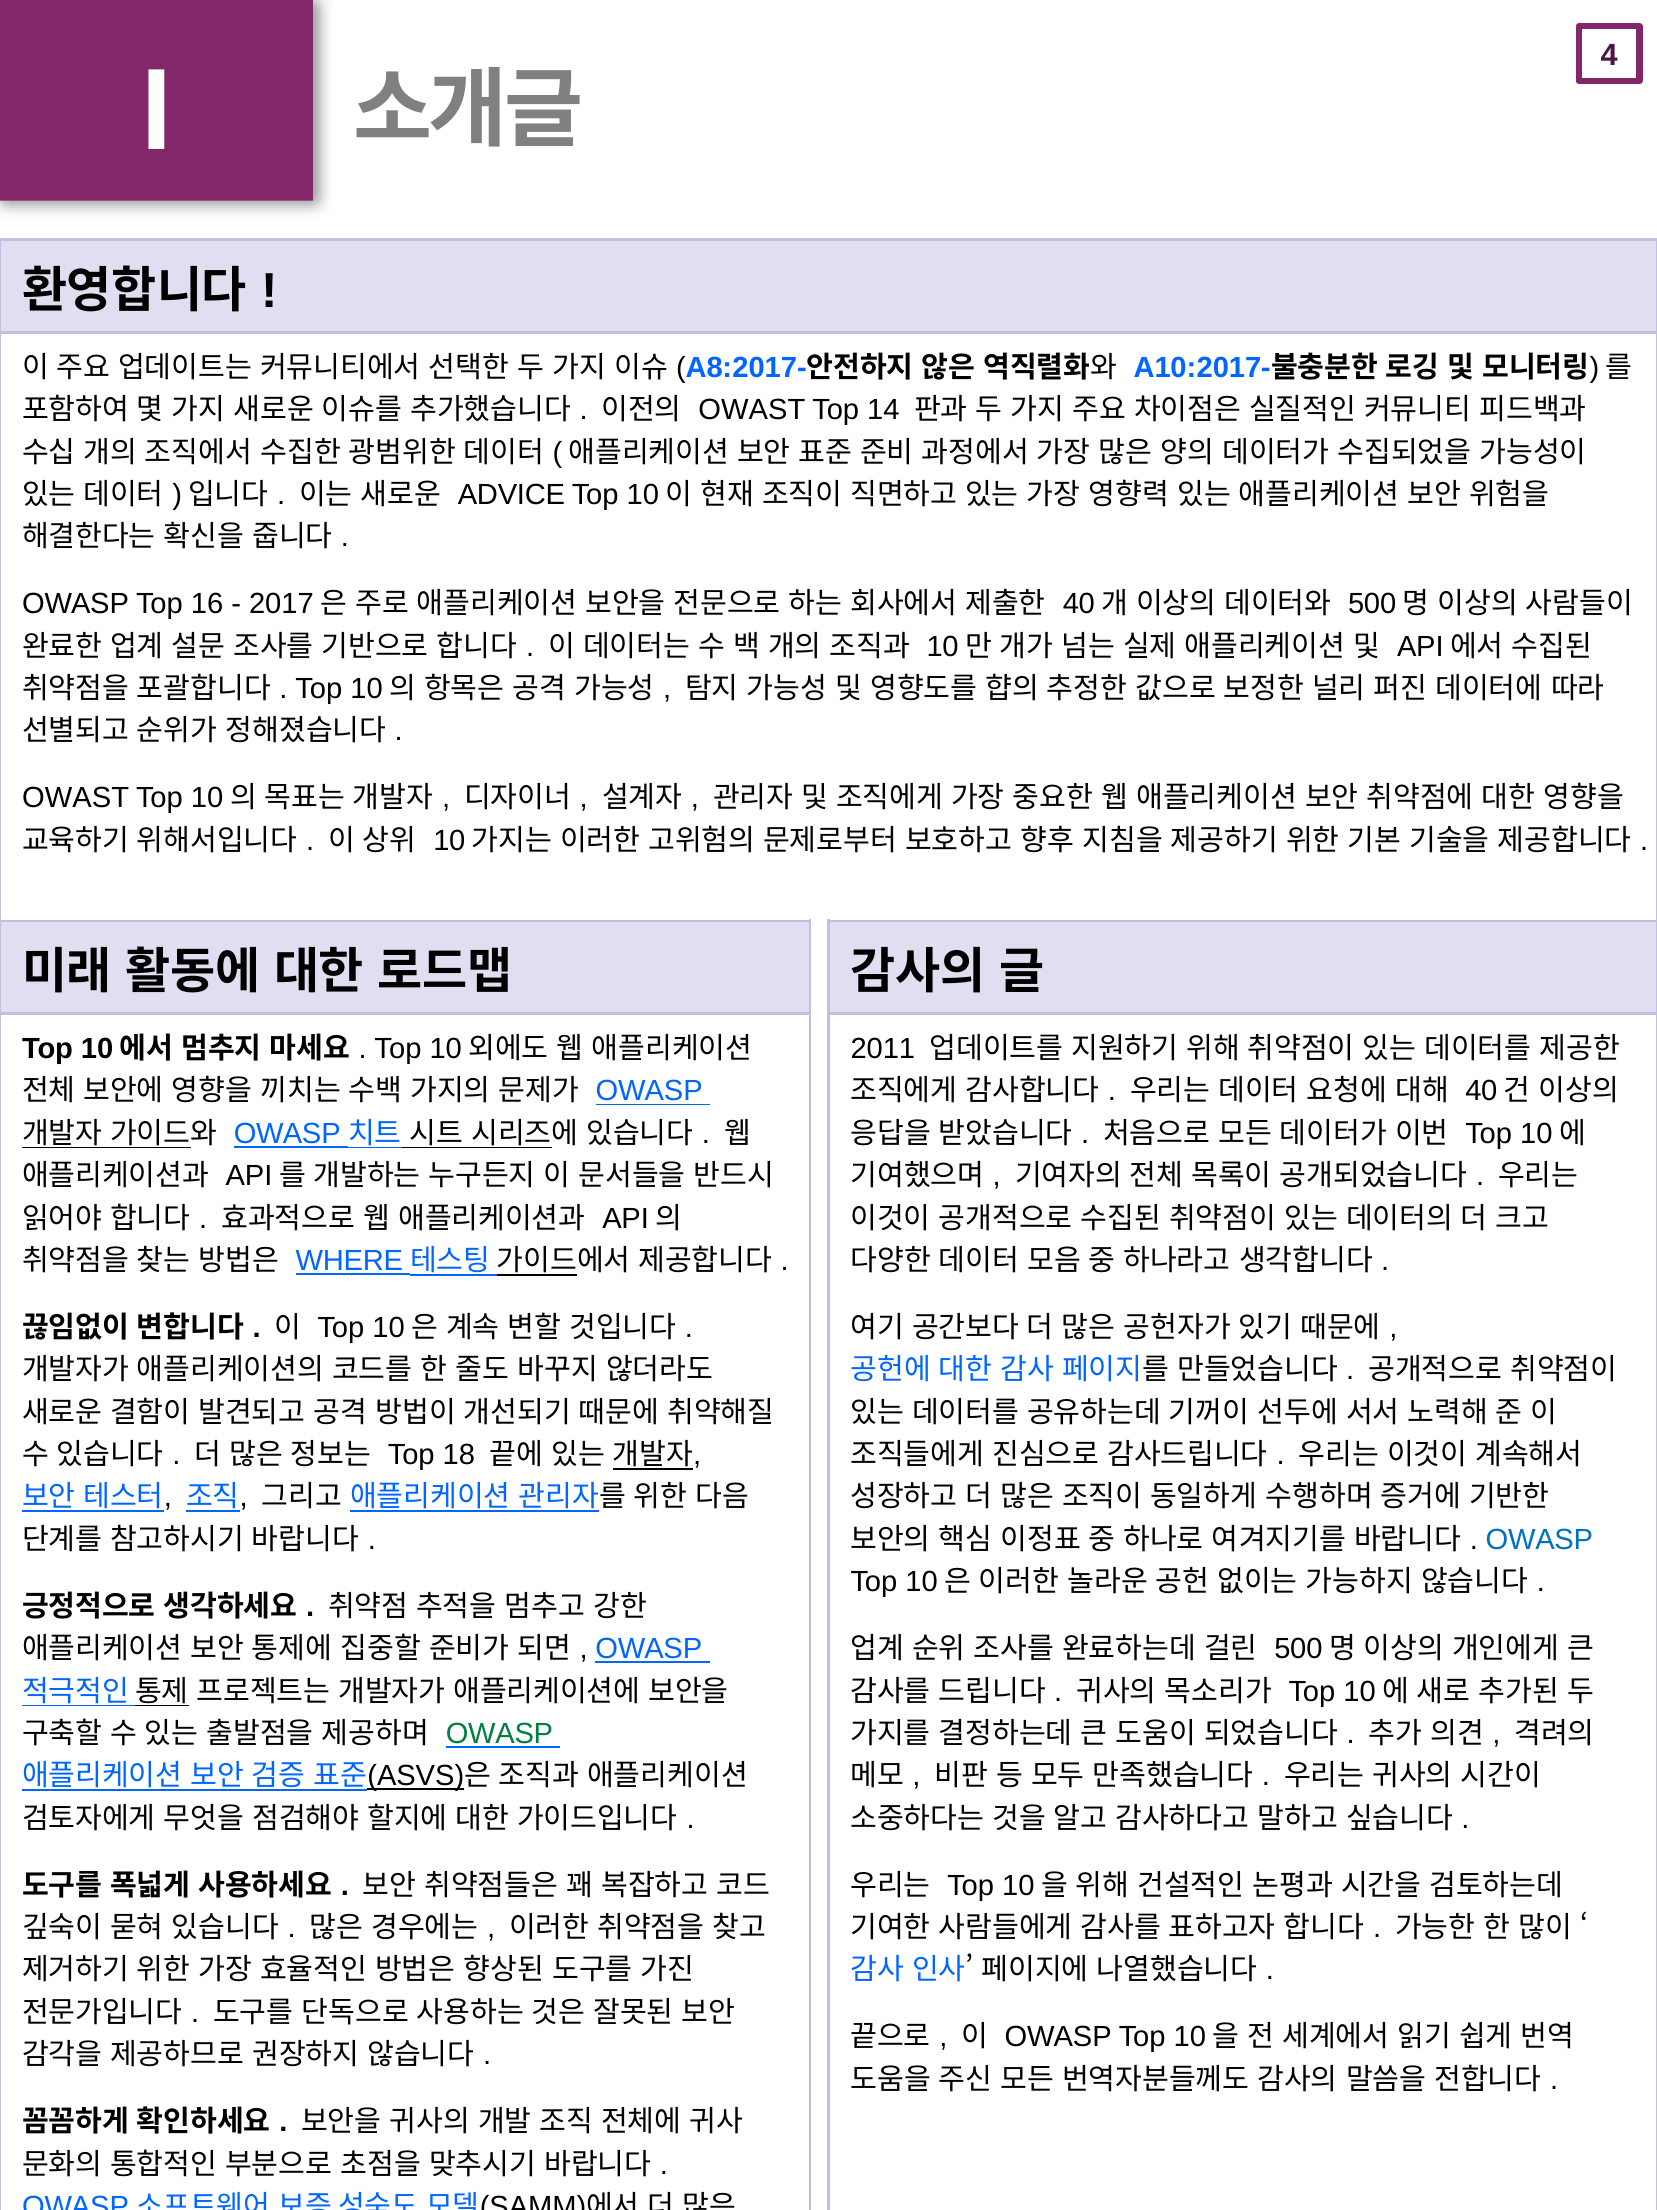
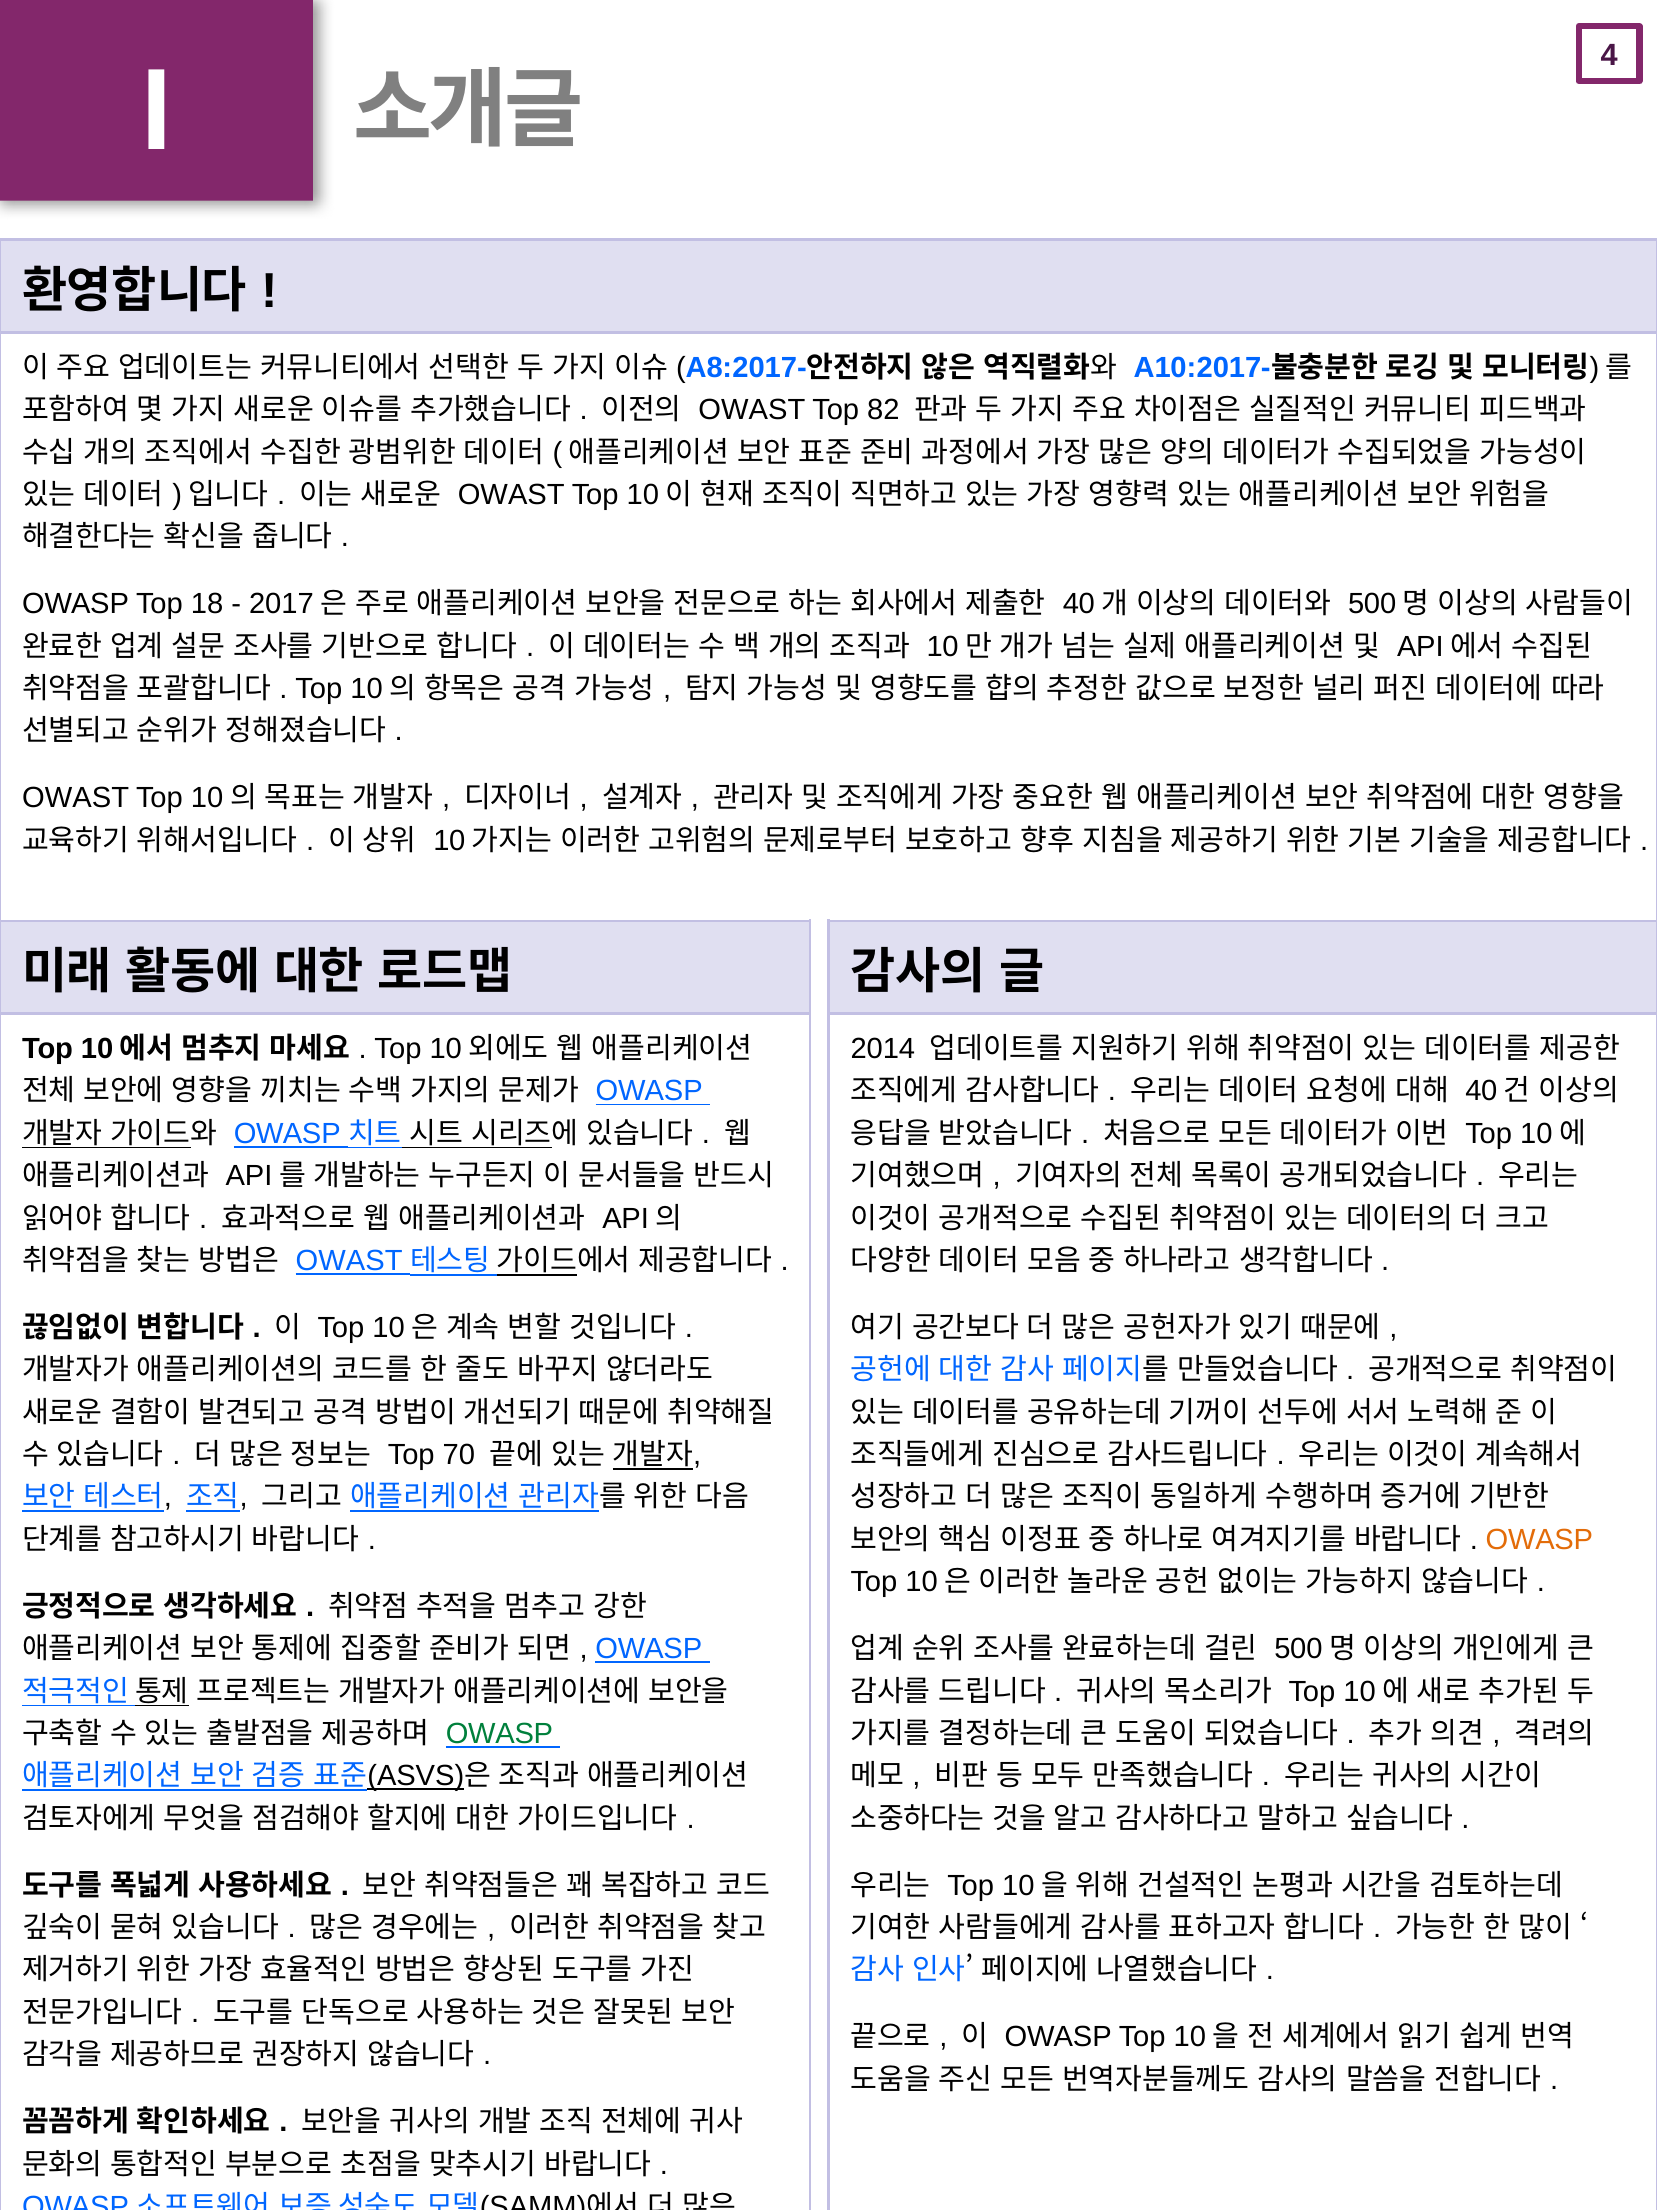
14: 14 -> 82 (883, 410)
ADVICE: ADVICE -> OWAST (511, 495)
16: 16 -> 18 (207, 604)
2011: 2011 -> 2014 (883, 1049)
WHERE: WHERE -> OWAST (349, 1260)
18: 18 -> 70 (459, 1455)
OWASP colour: blue -> orange (1539, 1539)
